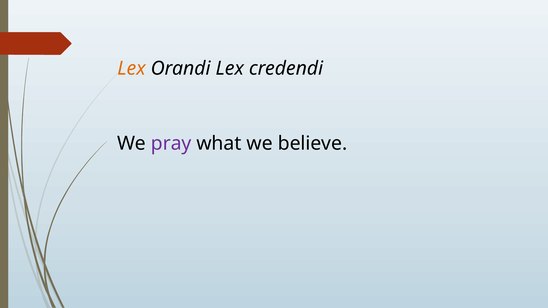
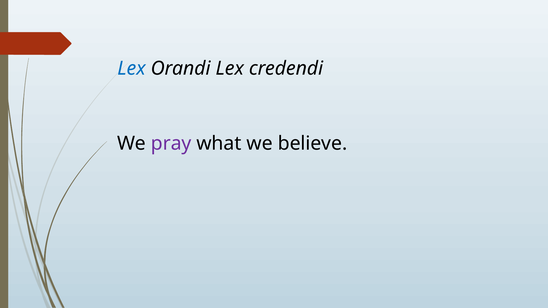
Lex colour: orange -> blue (131, 69)
